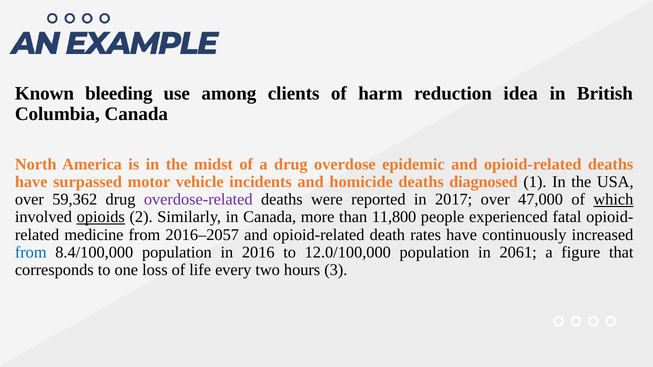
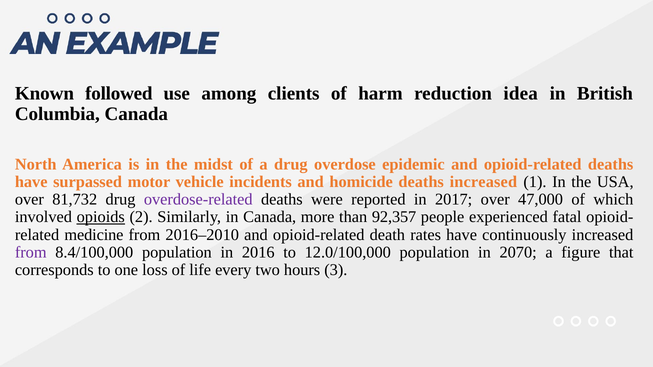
bleeding: bleeding -> followed (119, 93)
deaths diagnosed: diagnosed -> increased (483, 182)
59,362: 59,362 -> 81,732 (75, 200)
which underline: present -> none (613, 200)
11,800: 11,800 -> 92,357 (394, 217)
2016–2057: 2016–2057 -> 2016–2010 (202, 235)
from colour: blue -> purple (31, 252)
2061: 2061 -> 2070 (518, 252)
